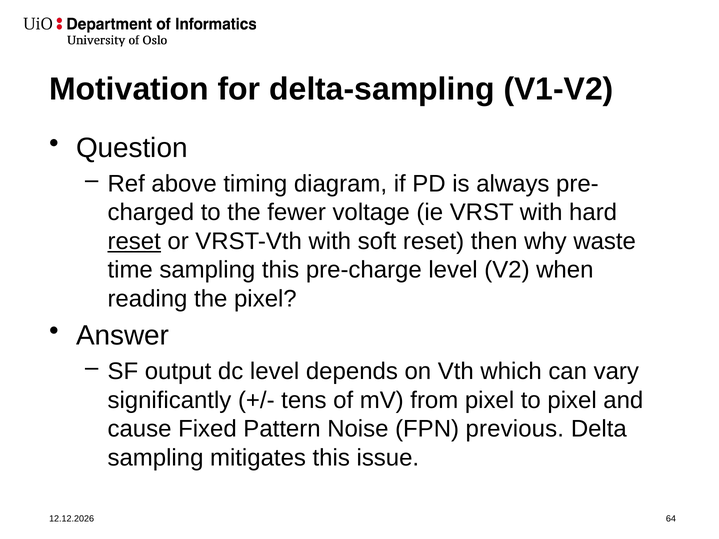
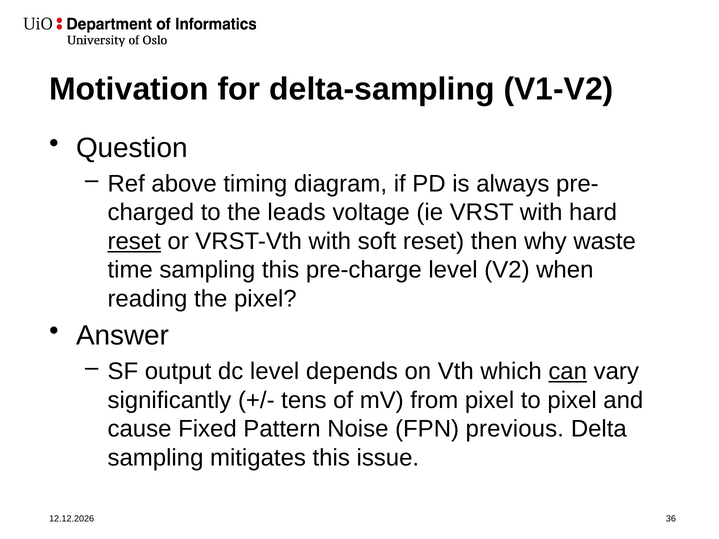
fewer: fewer -> leads (297, 213)
can underline: none -> present (568, 372)
64: 64 -> 36 (671, 519)
